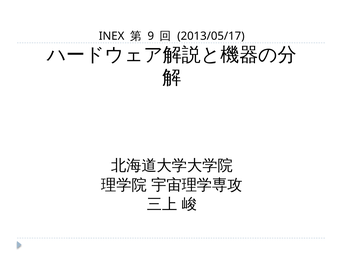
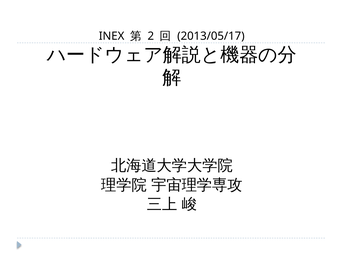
9: 9 -> 2 (151, 36)
